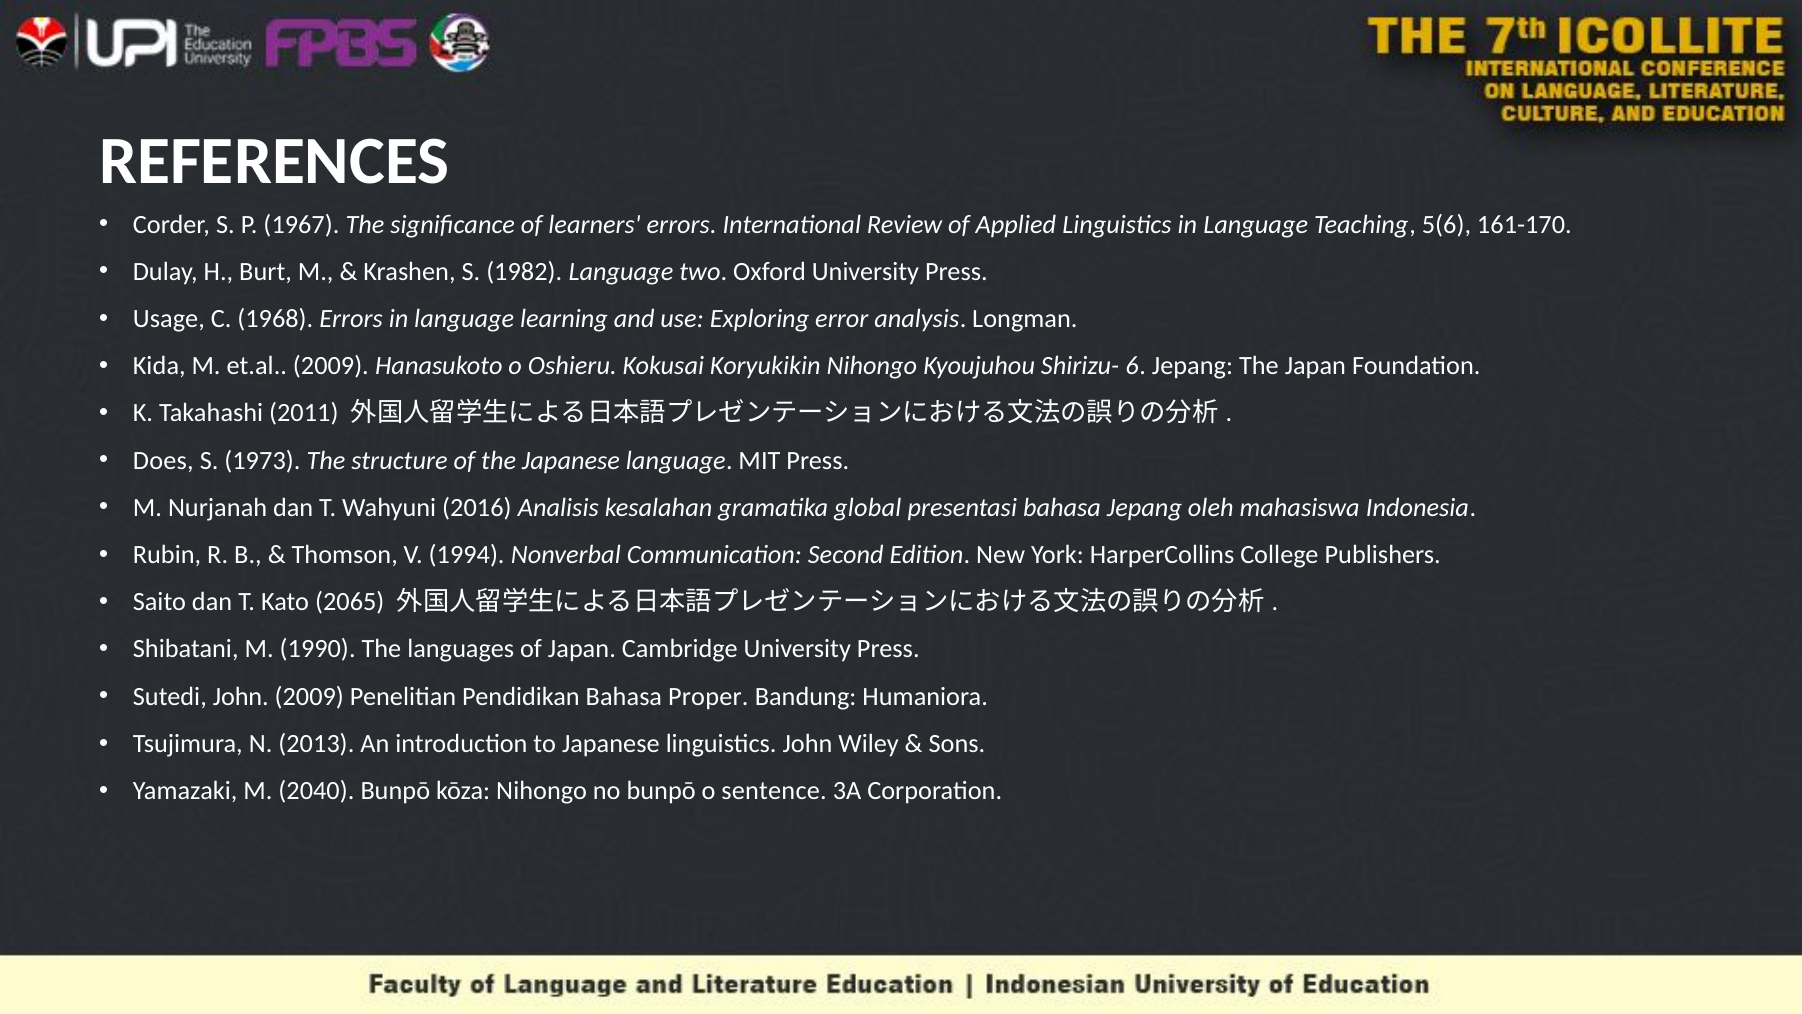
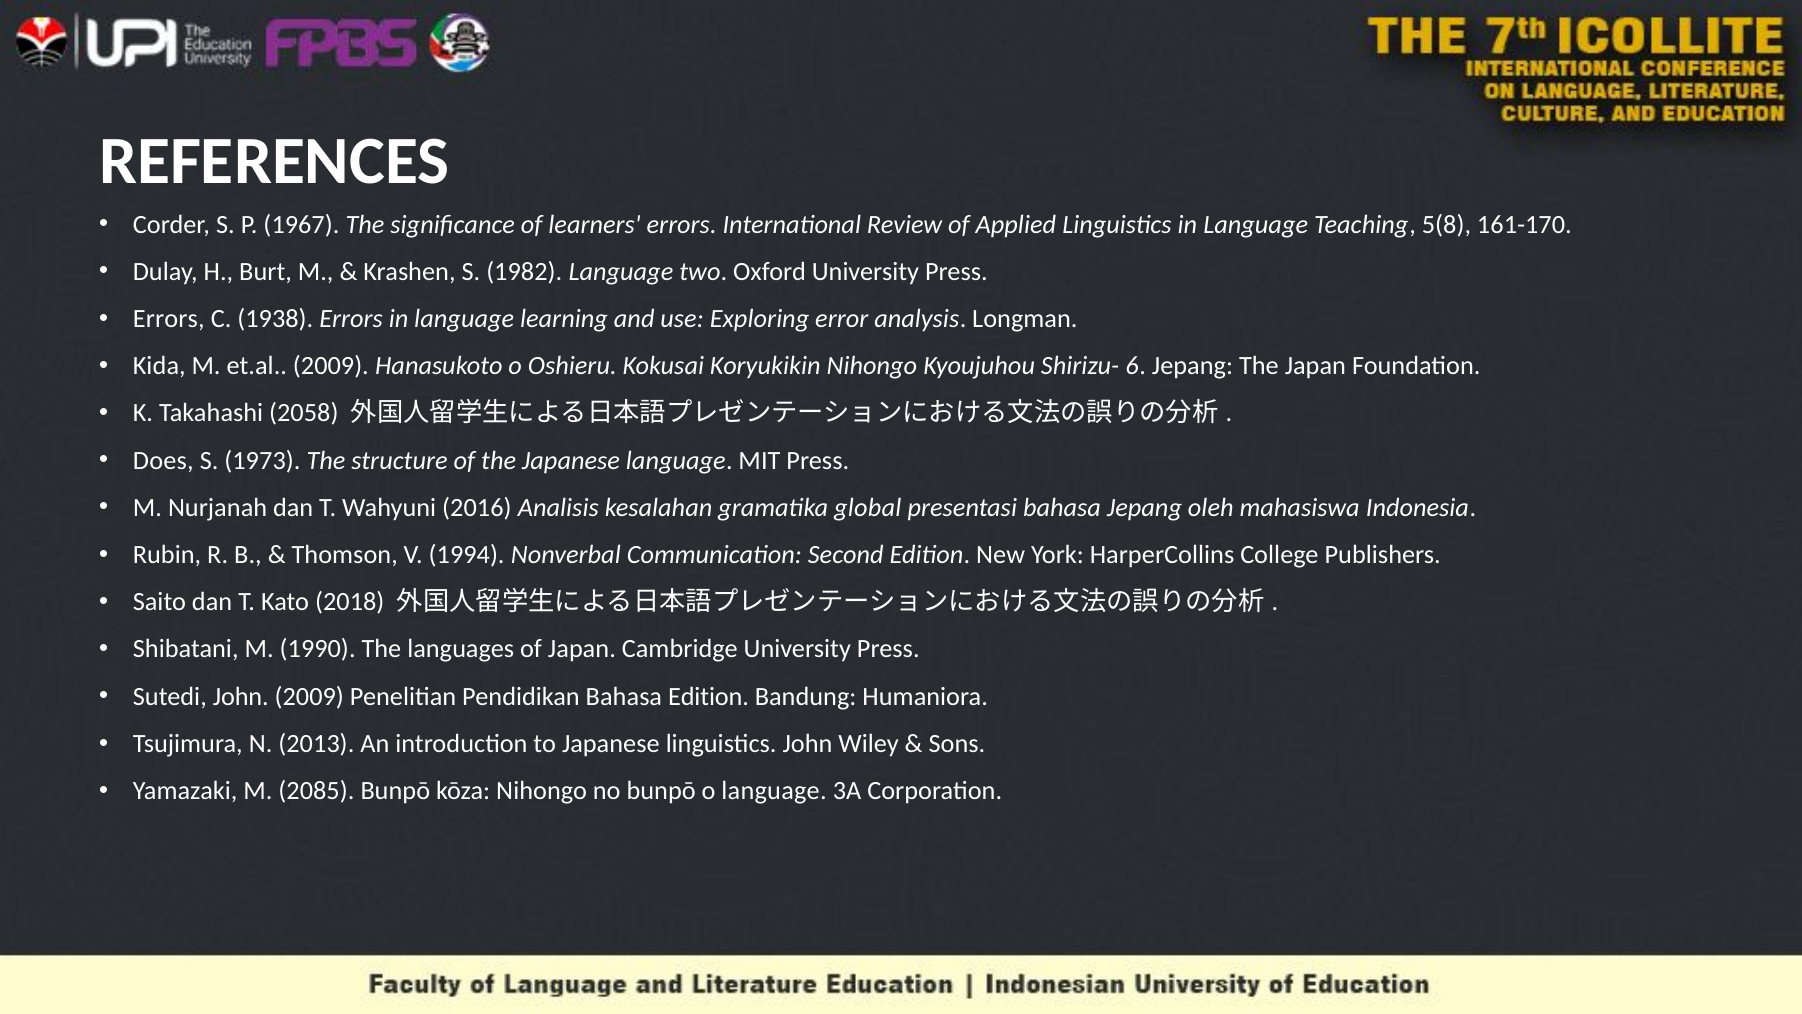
5(6: 5(6 -> 5(8 (1446, 224)
Usage: Usage -> Errors (169, 319)
1968: 1968 -> 1938 (275, 319)
2011: 2011 -> 2058 (304, 413)
2065: 2065 -> 2018 (350, 602)
Bahasa Proper: Proper -> Edition (709, 696)
2040: 2040 -> 2085 (316, 791)
o sentence: sentence -> language (774, 791)
